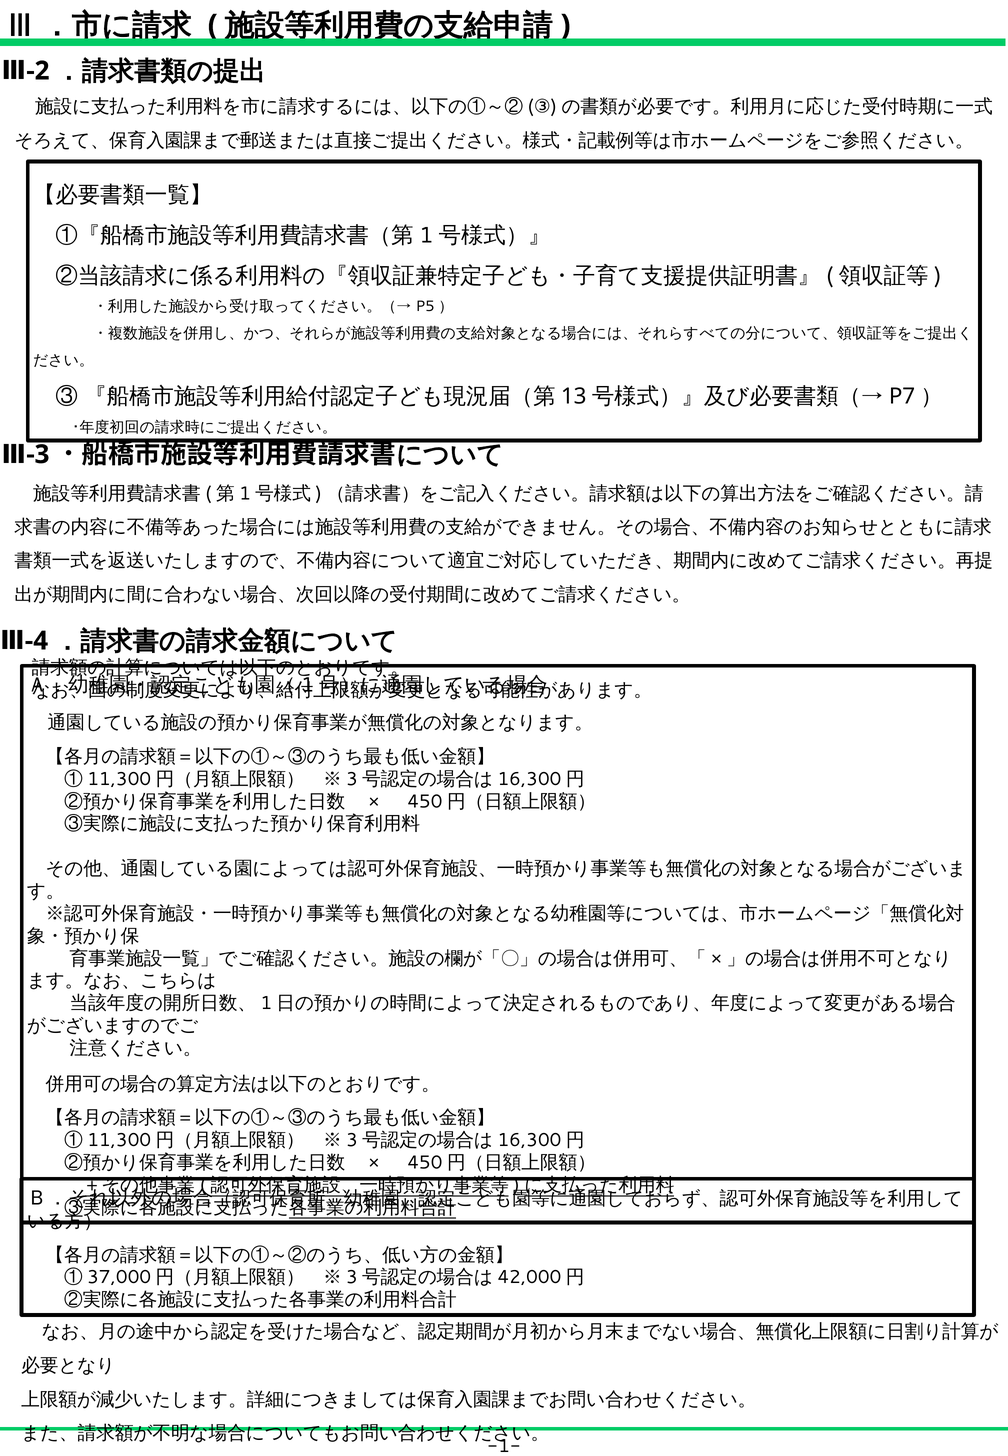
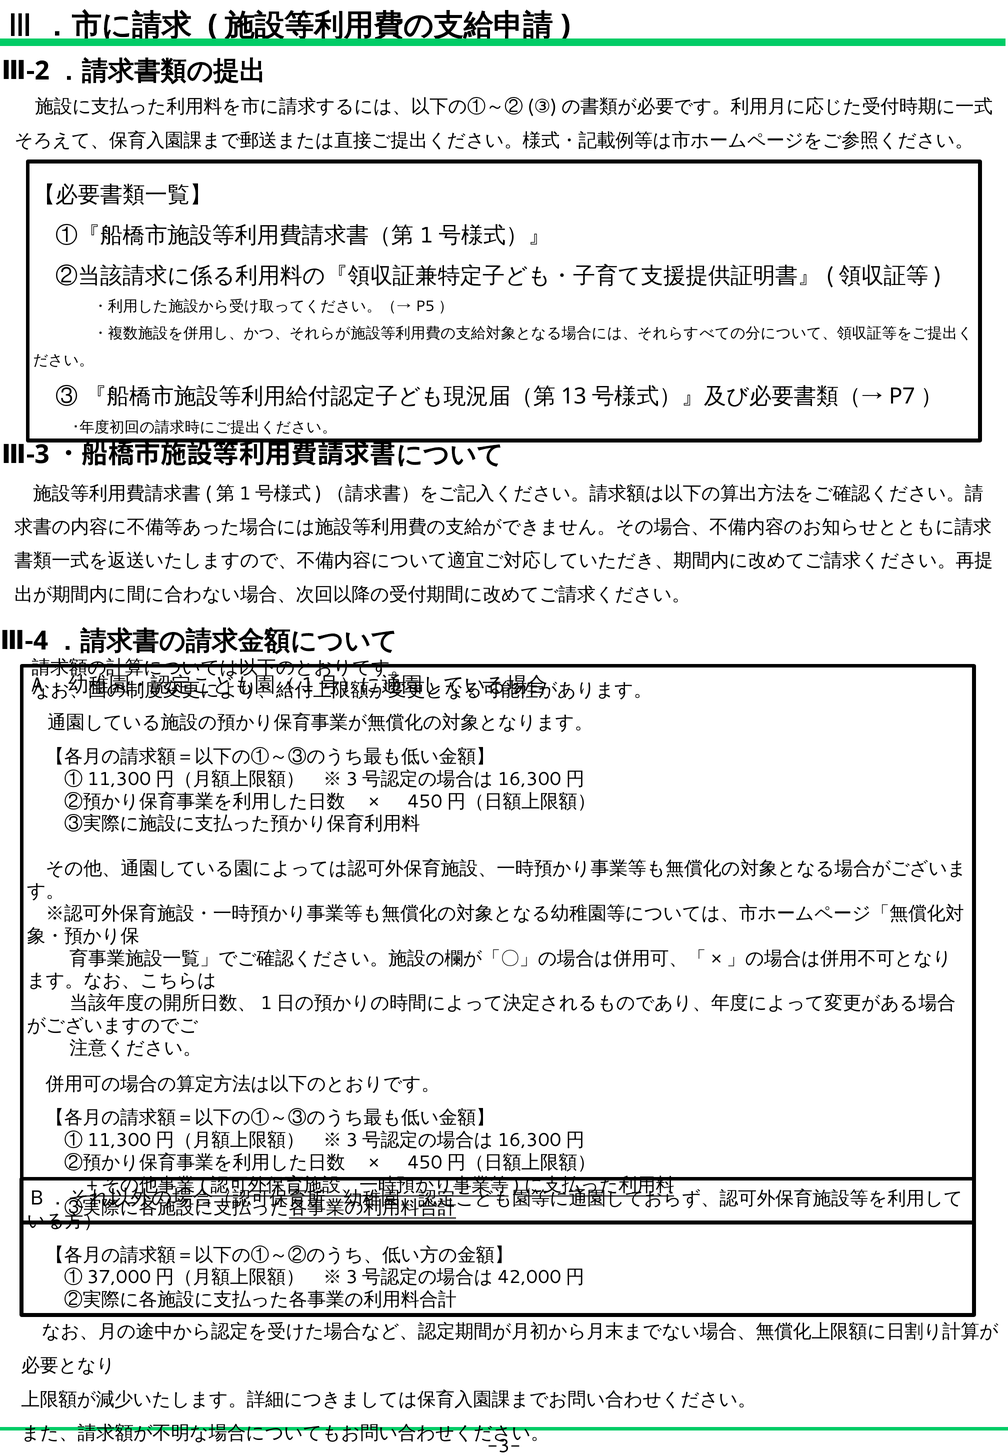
-1-: -1- -> -3- (504, 1446)
